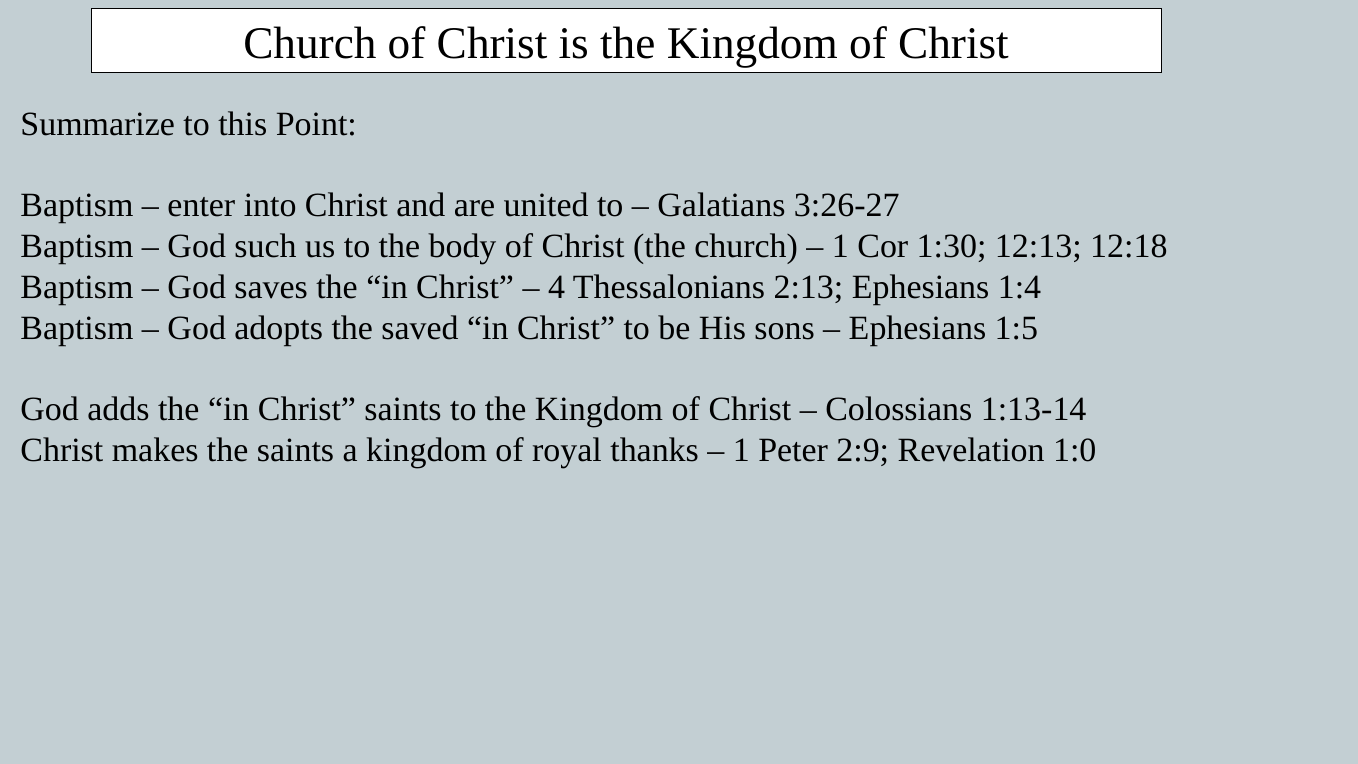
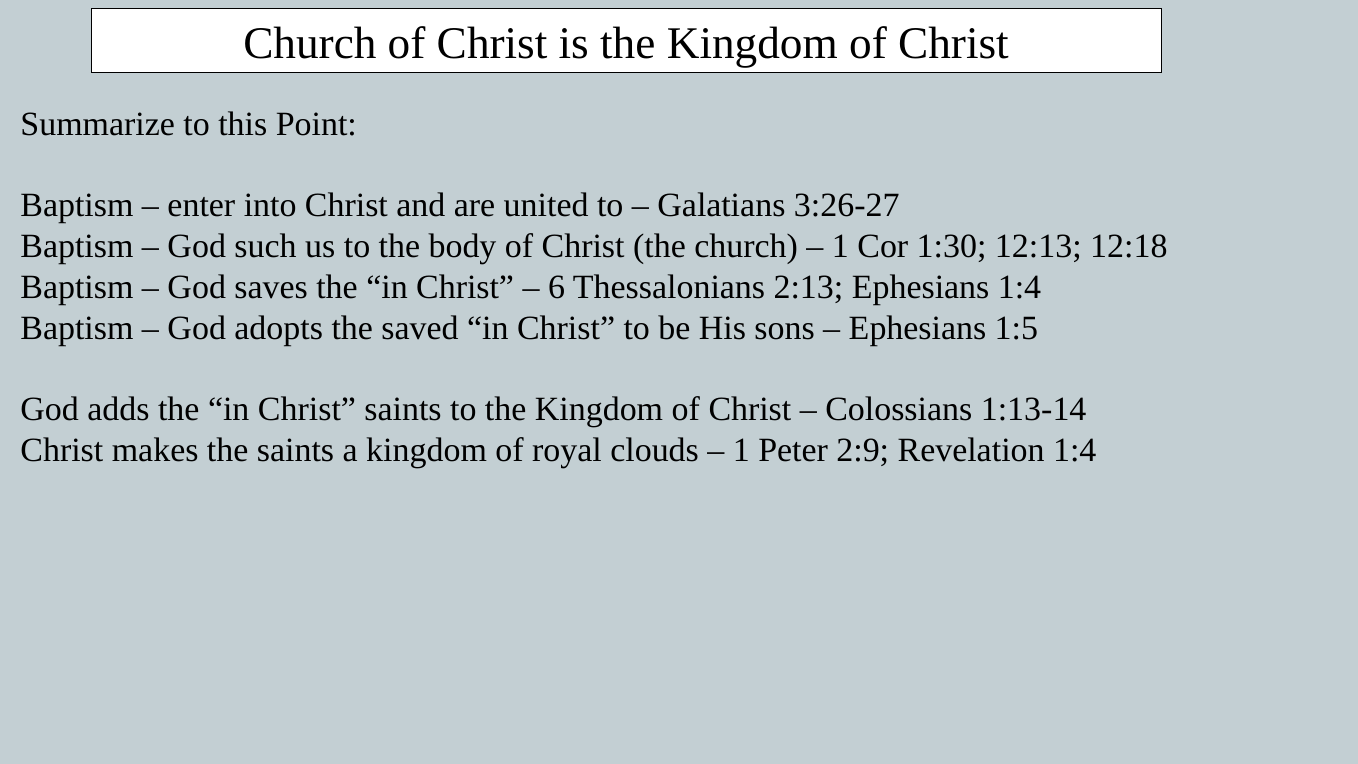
4: 4 -> 6 (557, 287)
thanks: thanks -> clouds (655, 450)
Revelation 1:0: 1:0 -> 1:4 (1075, 450)
